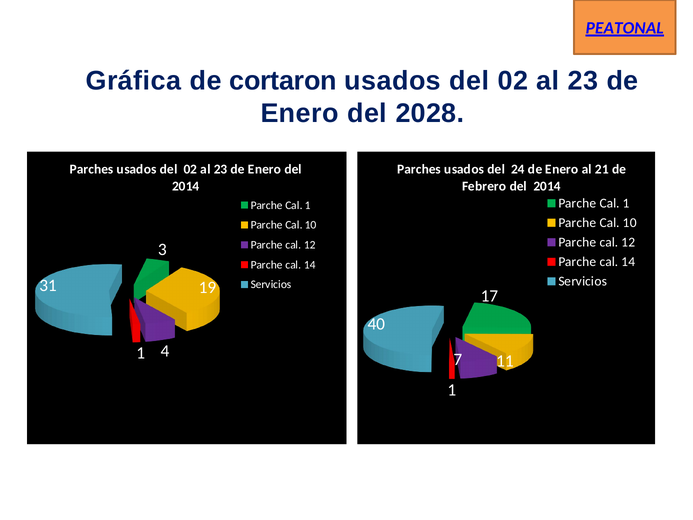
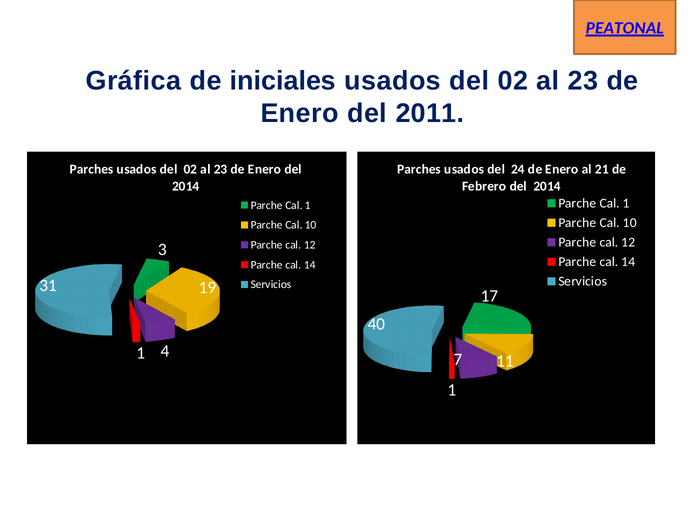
cortaron: cortaron -> iniciales (283, 81)
2028: 2028 -> 2011 (430, 113)
